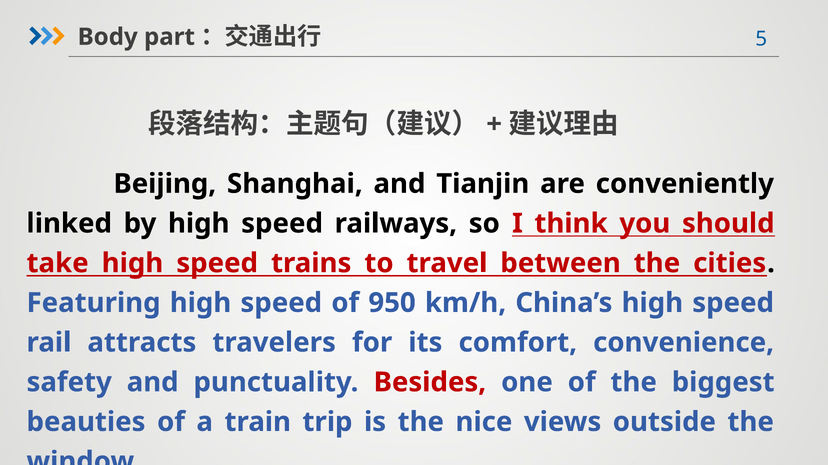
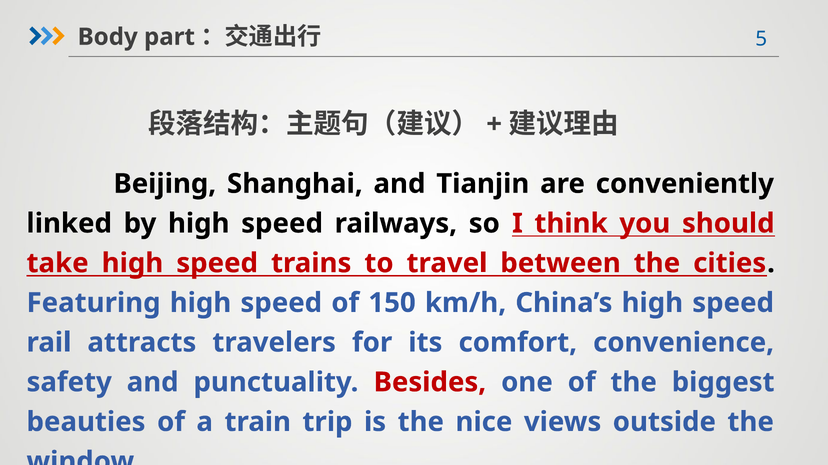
950: 950 -> 150 (392, 303)
